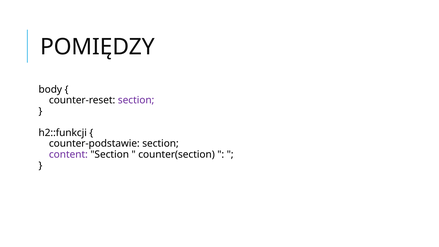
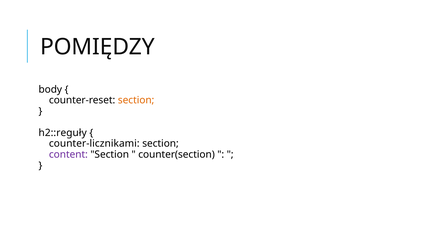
section colour: purple -> orange (136, 100)
h2::funkcji: h2::funkcji -> h2::reguły (63, 133)
counter-podstawie: counter-podstawie -> counter-licznikami (94, 144)
